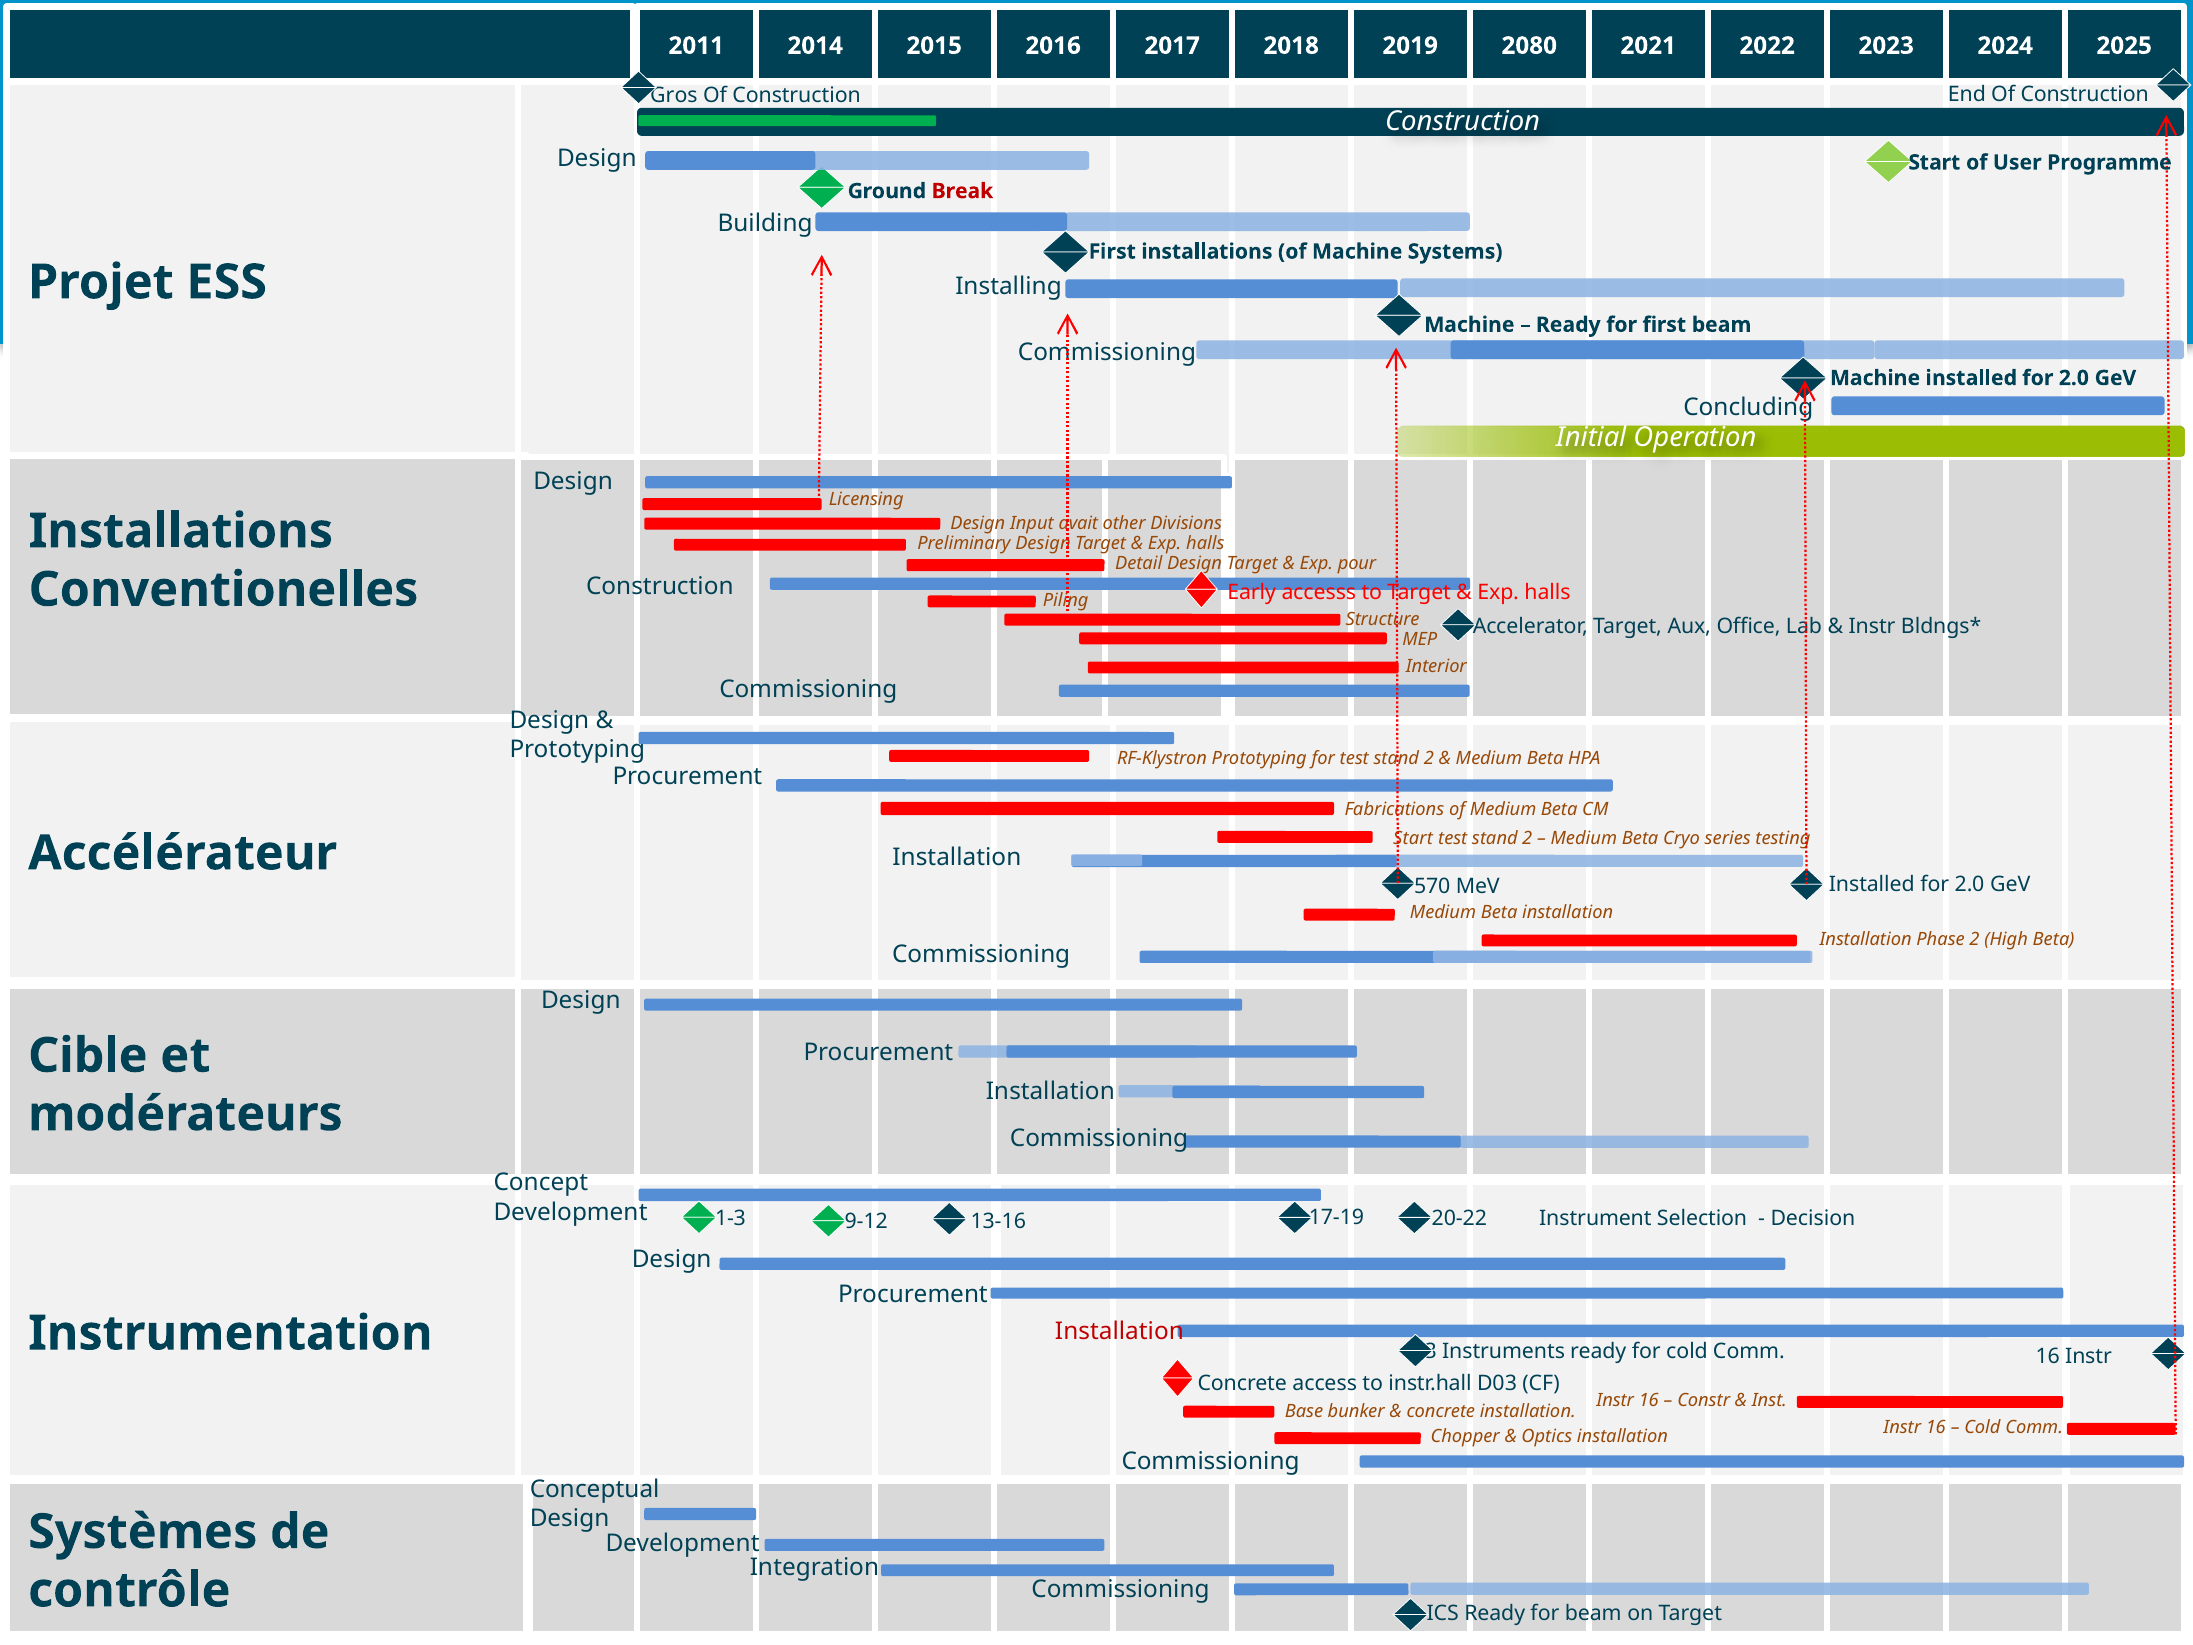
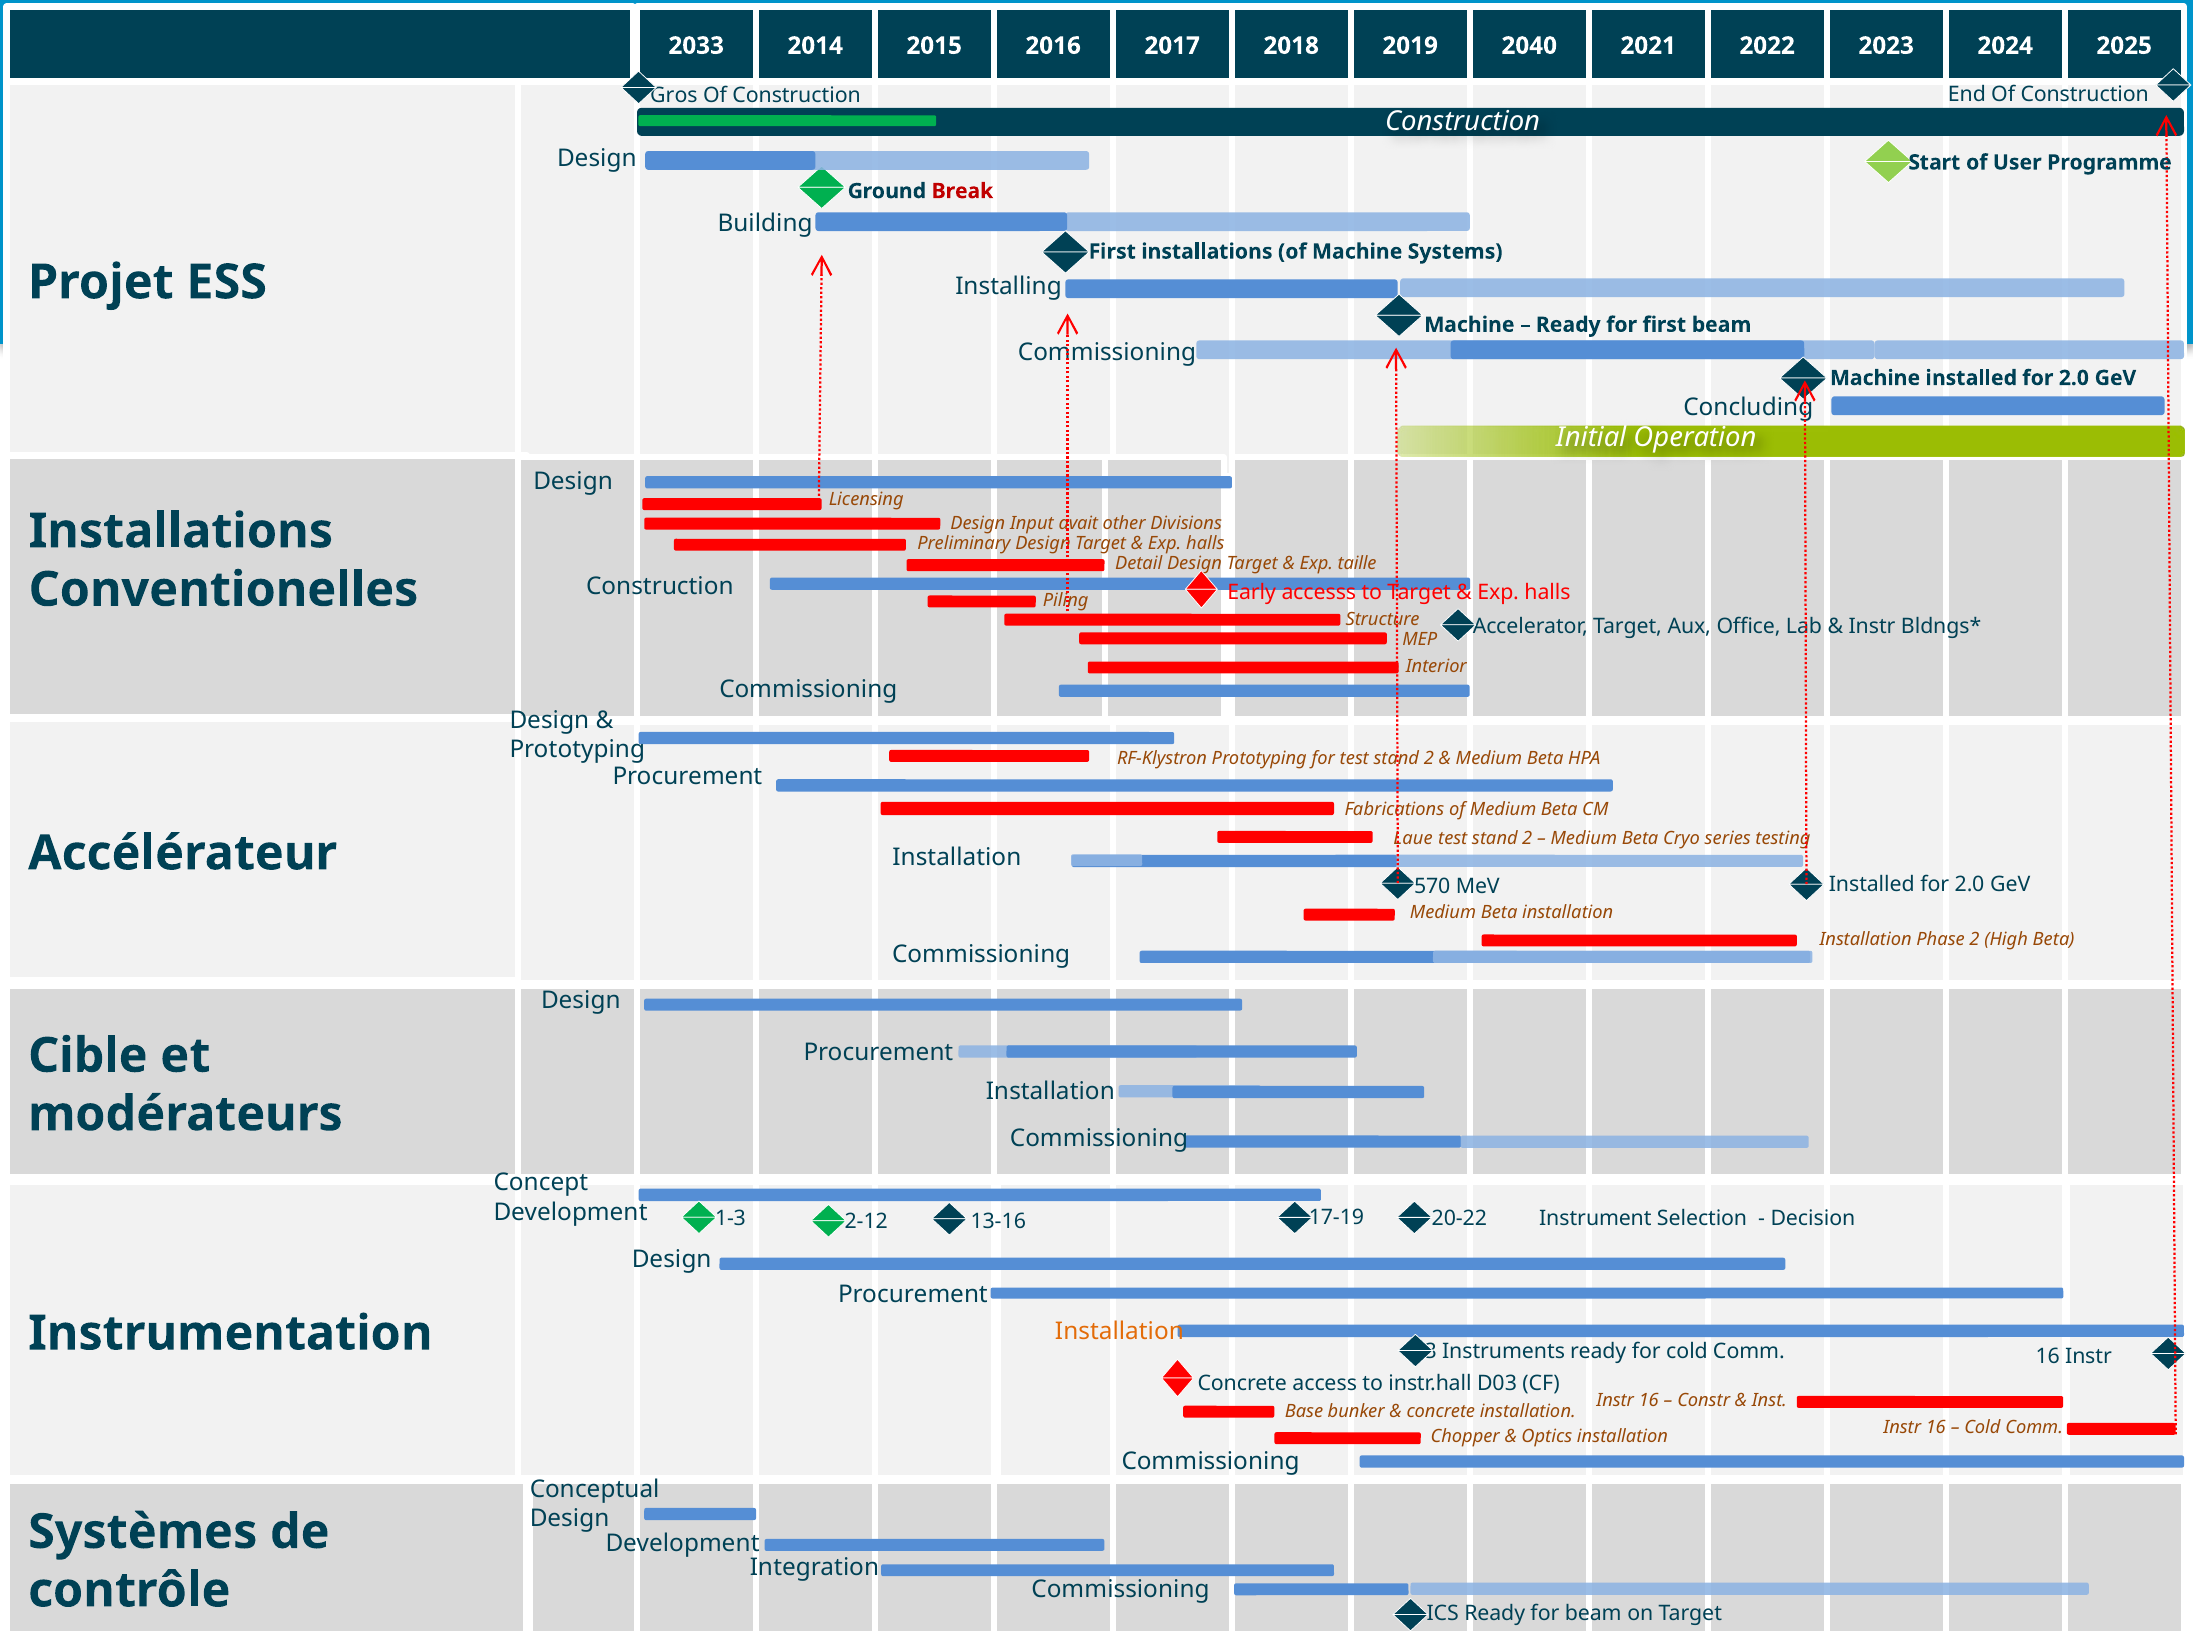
2011: 2011 -> 2033 (696, 46)
2080: 2080 -> 2040 (1529, 46)
pour: pour -> taille (1357, 564)
Start: Start -> Laue (1413, 838)
9-12: 9-12 -> 2-12 (866, 1221)
Installation colour: red -> orange (1119, 1331)
